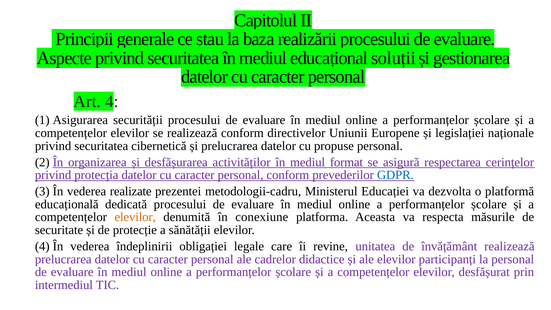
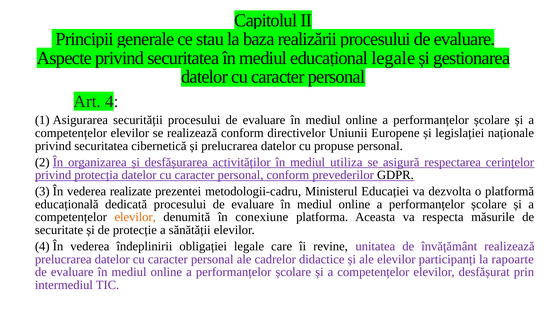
educațional soluții: soluții -> legale (393, 58)
format: format -> utiliza (346, 162)
GDPR colour: blue -> black (395, 175)
la personal: personal -> rapoarte (513, 259)
